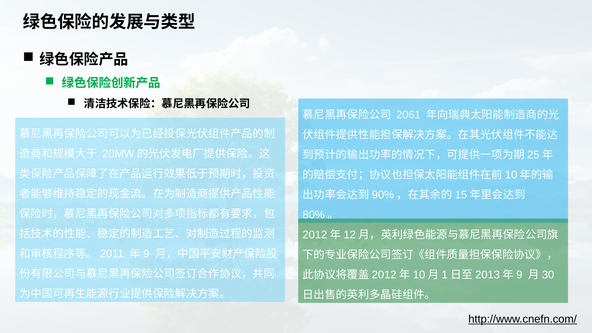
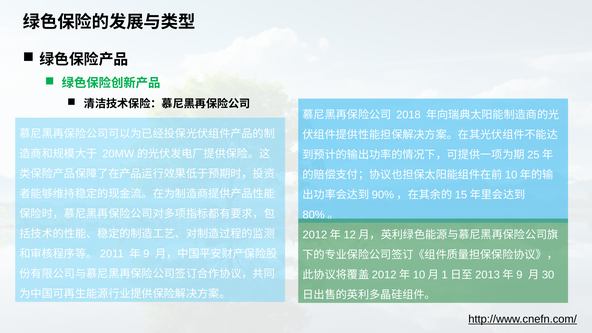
2061: 2061 -> 2018 (408, 115)
